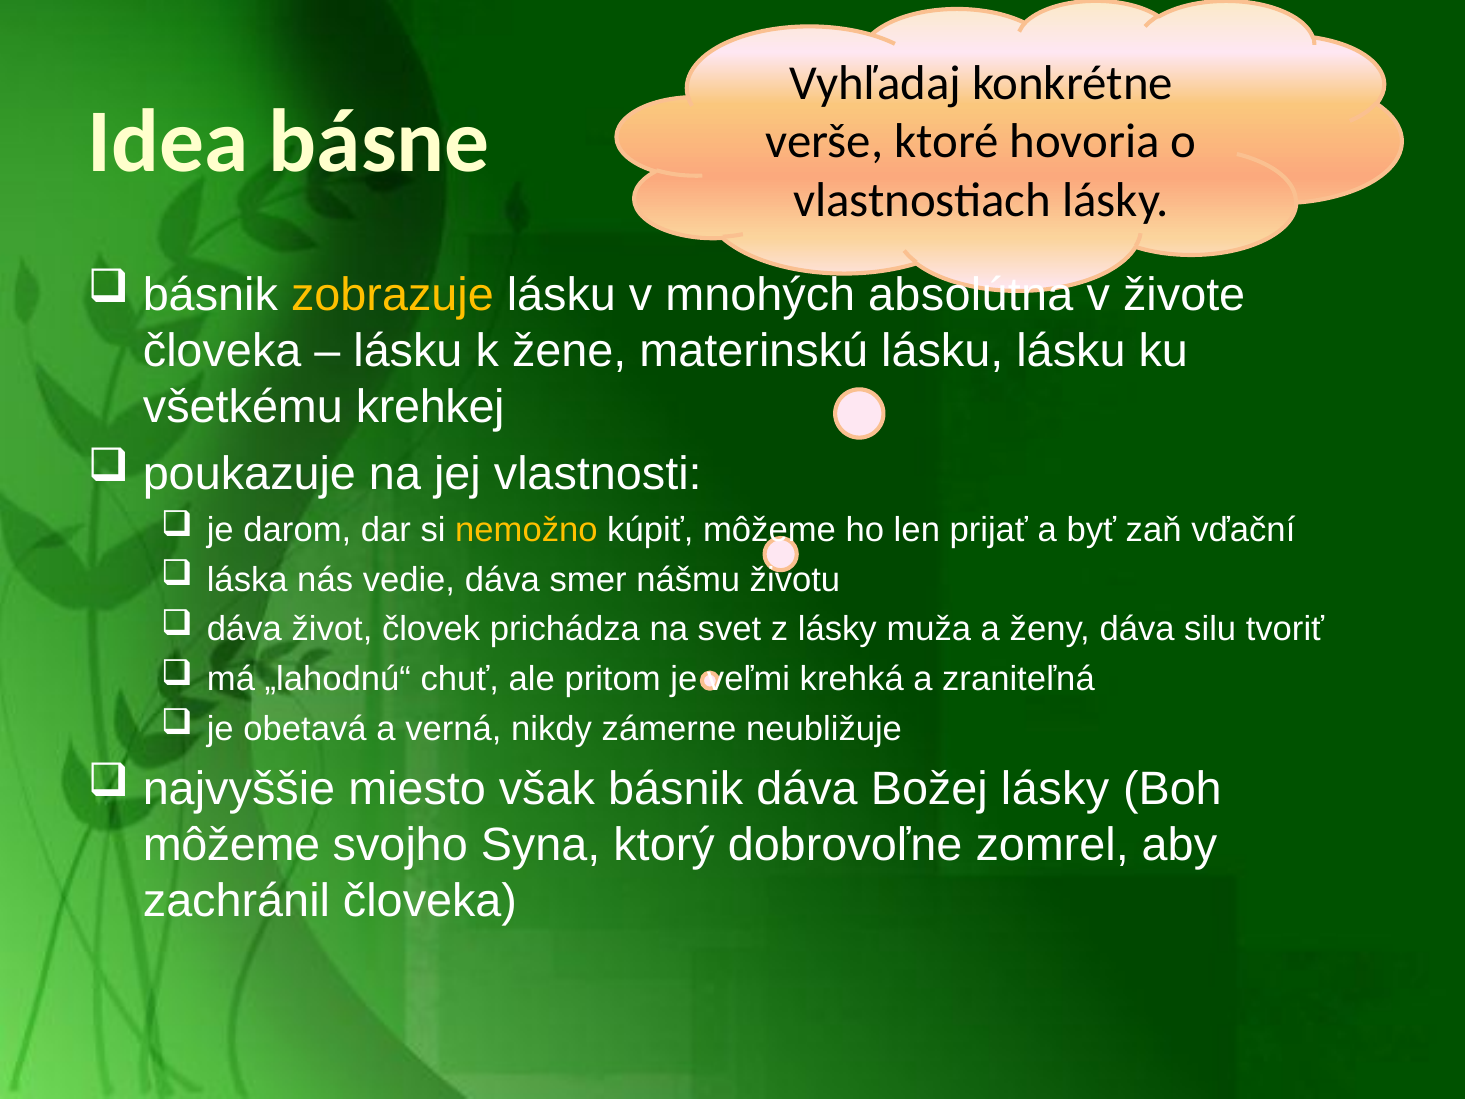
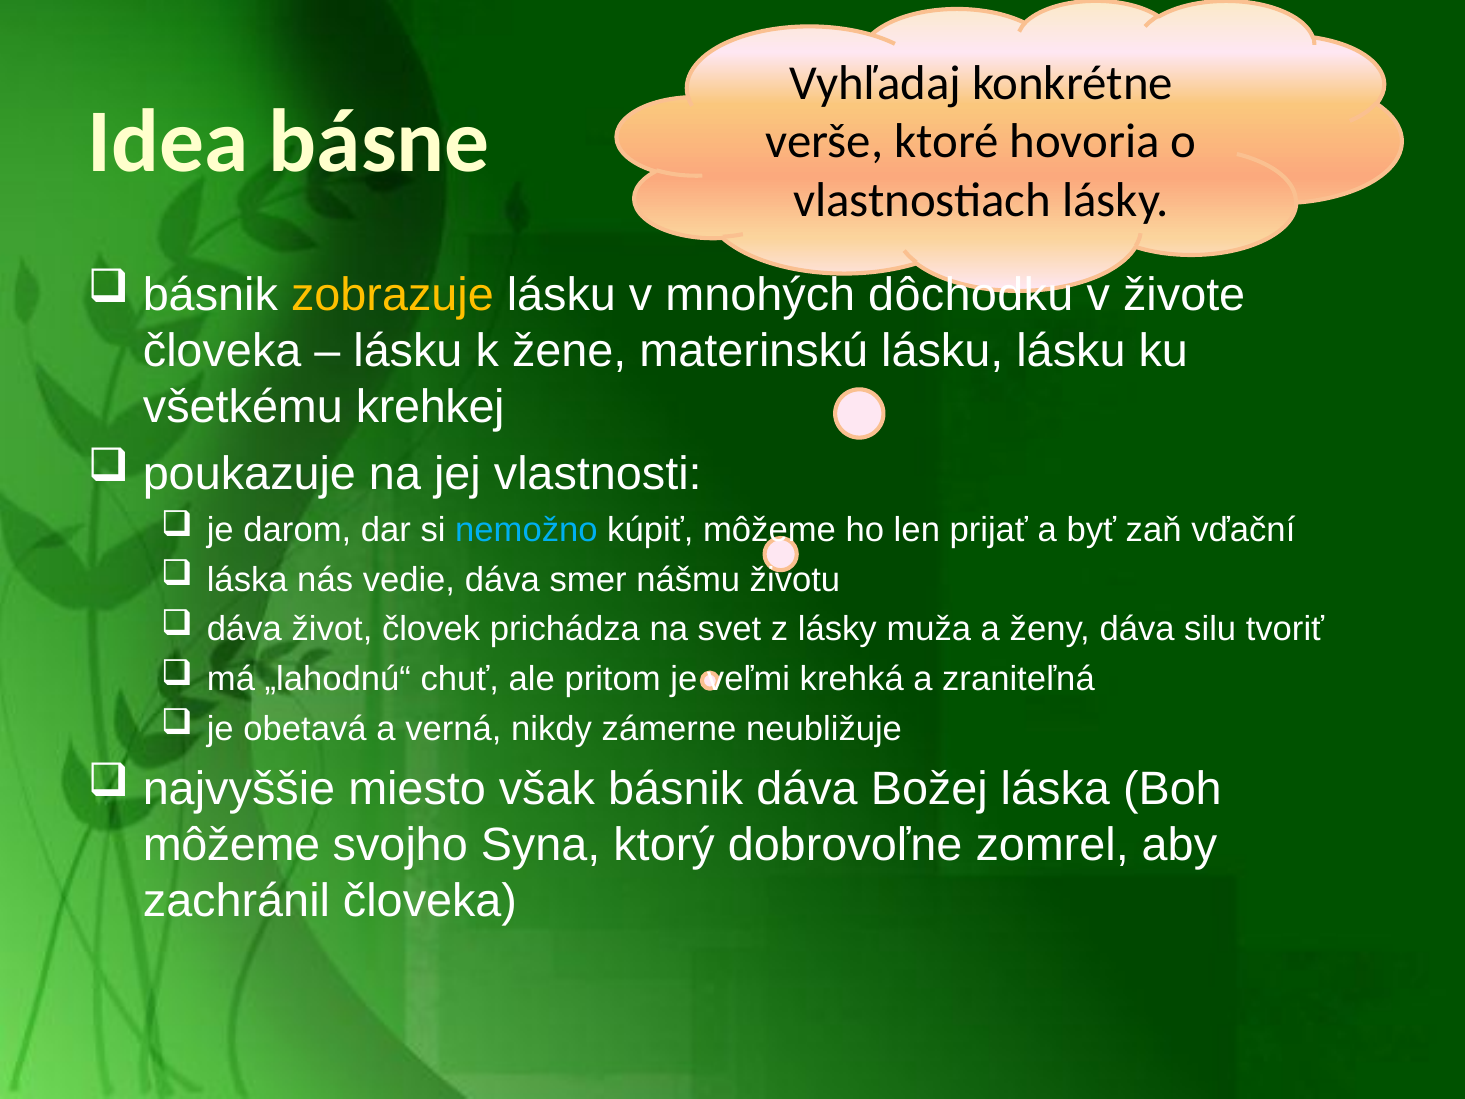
absolútna: absolútna -> dôchodku (971, 295)
nemožno colour: yellow -> light blue (526, 530)
Božej lásky: lásky -> láska (1055, 789)
